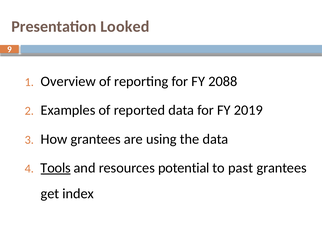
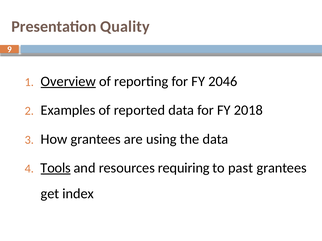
Looked: Looked -> Quality (125, 27)
Overview underline: none -> present (68, 81)
2088: 2088 -> 2046 (223, 81)
2019: 2019 -> 2018 (248, 110)
potential: potential -> requiring (184, 168)
